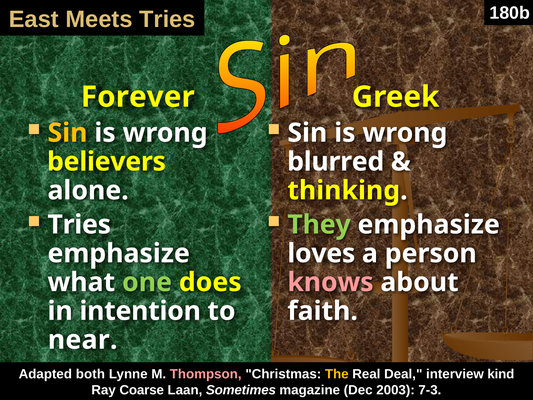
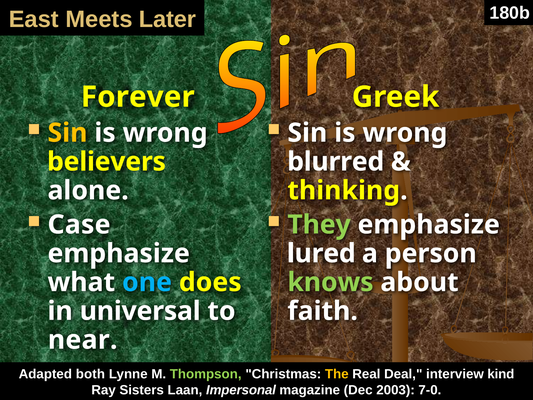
Meets Tries: Tries -> Later (167, 19)
Tries: Tries -> Case (79, 225)
loves: loves -> lured (321, 253)
one colour: light green -> light blue (147, 282)
knows colour: pink -> light green (330, 282)
intention: intention -> universal (140, 311)
Thompson colour: pink -> light green (206, 374)
Coarse: Coarse -> Sisters (142, 390)
Sometimes: Sometimes -> Impersonal (241, 390)
7-3: 7-3 -> 7-0 (430, 390)
